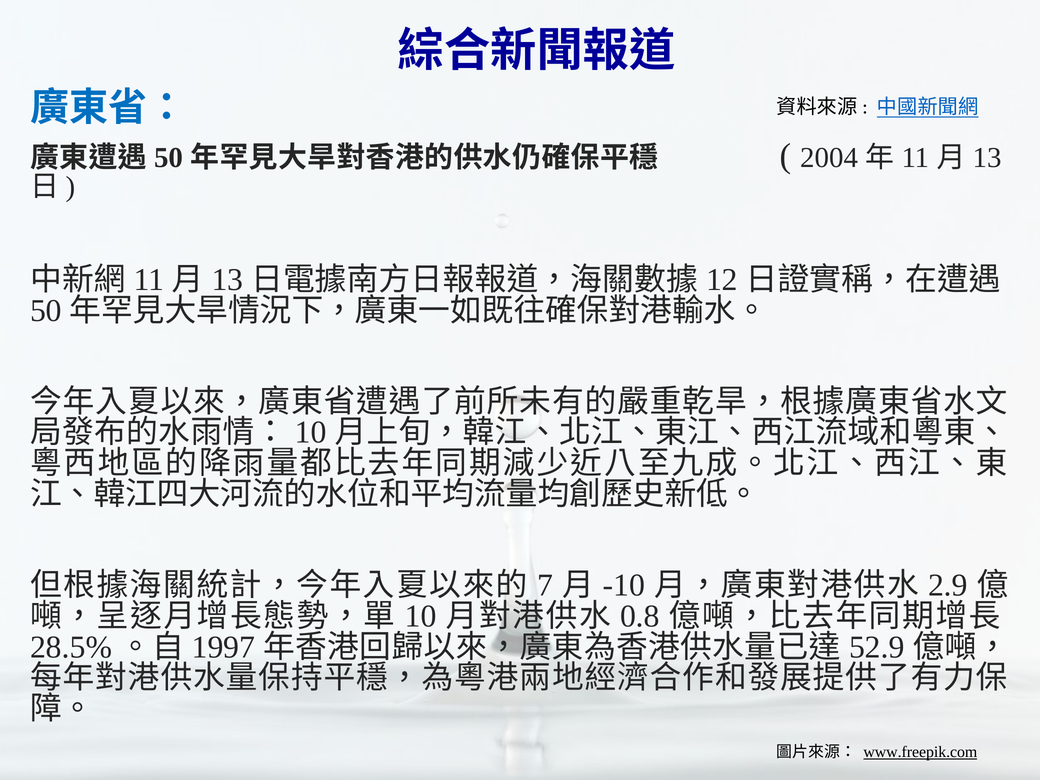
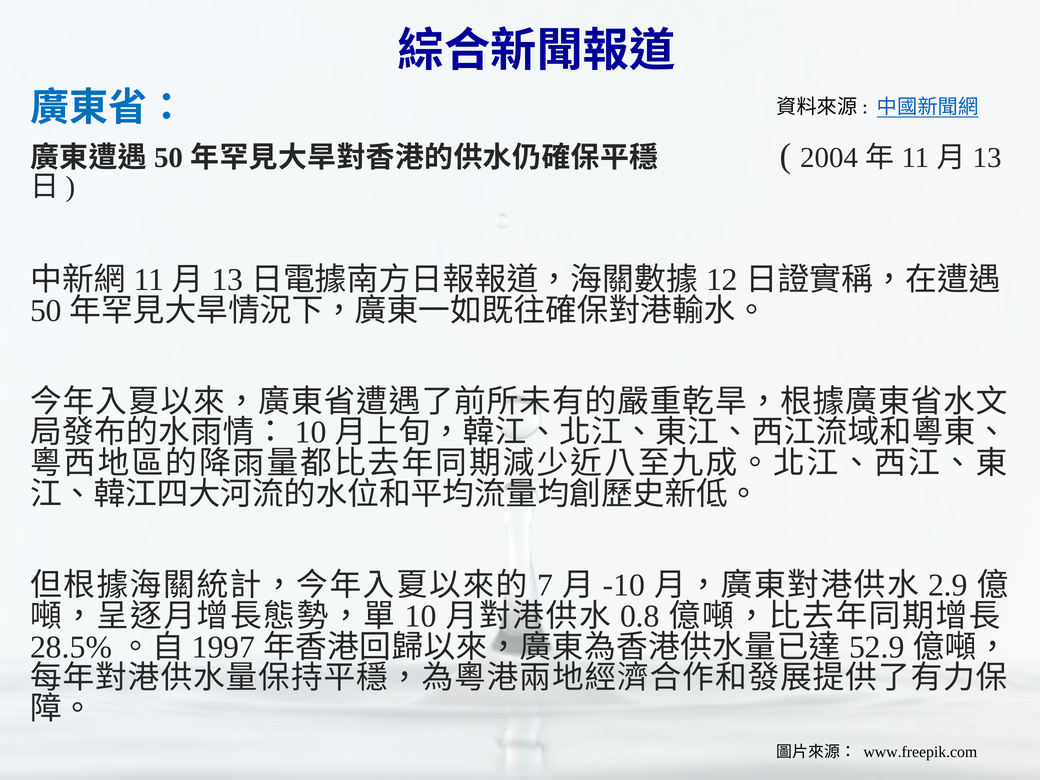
www.freepik.com underline: present -> none (920, 752)
